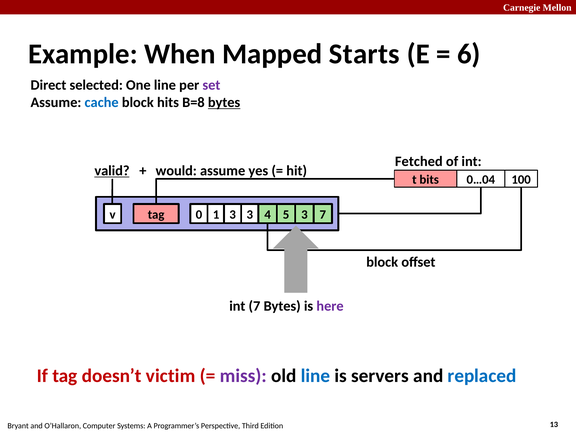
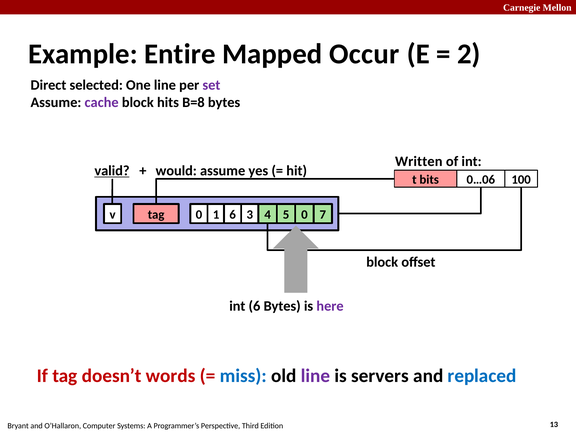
When: When -> Entire (180, 54)
Starts: Starts -> Occur (364, 54)
6: 6 -> 2 (469, 54)
cache colour: blue -> purple (102, 102)
bytes underline: present -> none (224, 102)
Fetched: Fetched -> Written (419, 161)
0…04: 0…04 -> 0…06 (481, 180)
1 3: 3 -> 6 (233, 215)
3 3: 3 -> 0 (304, 215)
int 7: 7 -> 6 (254, 306)
victim: victim -> words (171, 376)
miss colour: purple -> blue (243, 376)
line colour: blue -> purple (315, 376)
